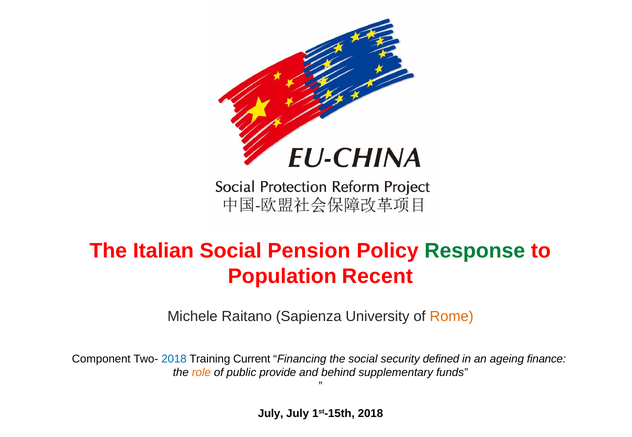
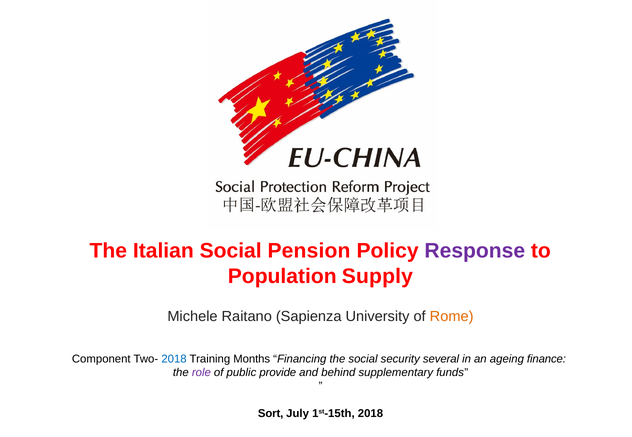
Response colour: green -> purple (475, 251)
Recent: Recent -> Supply (377, 276)
Current: Current -> Months (252, 359)
defined: defined -> several (441, 359)
role colour: orange -> purple (201, 373)
July: July -> Sort (271, 414)
